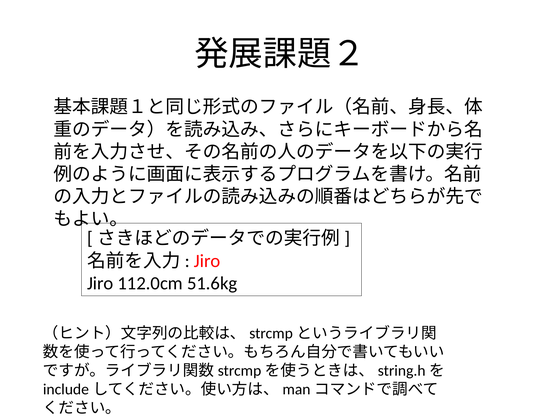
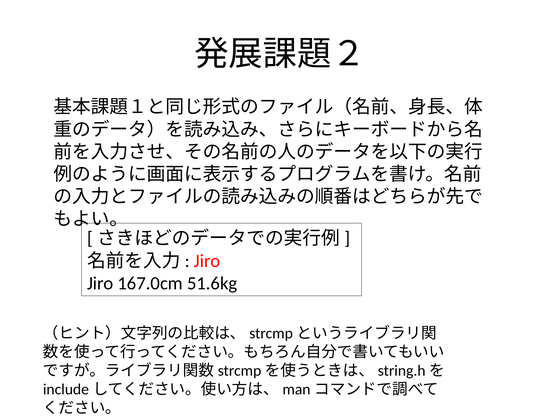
112.0cm: 112.0cm -> 167.0cm (150, 283)
